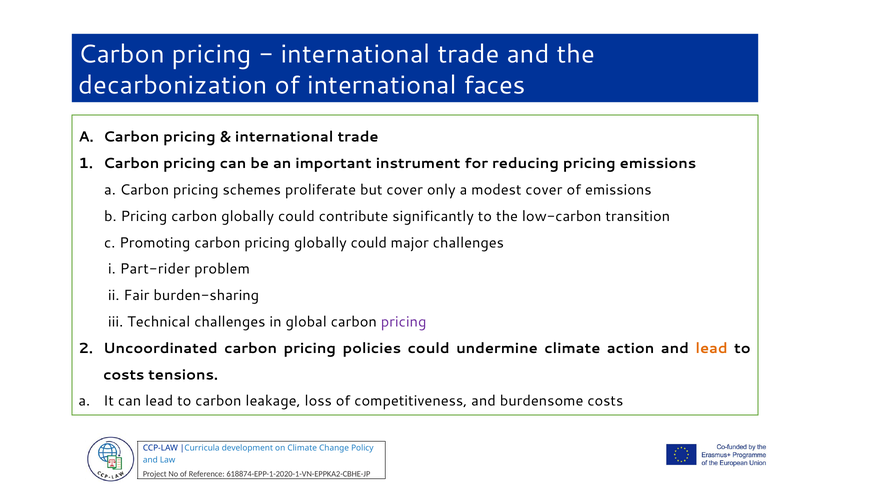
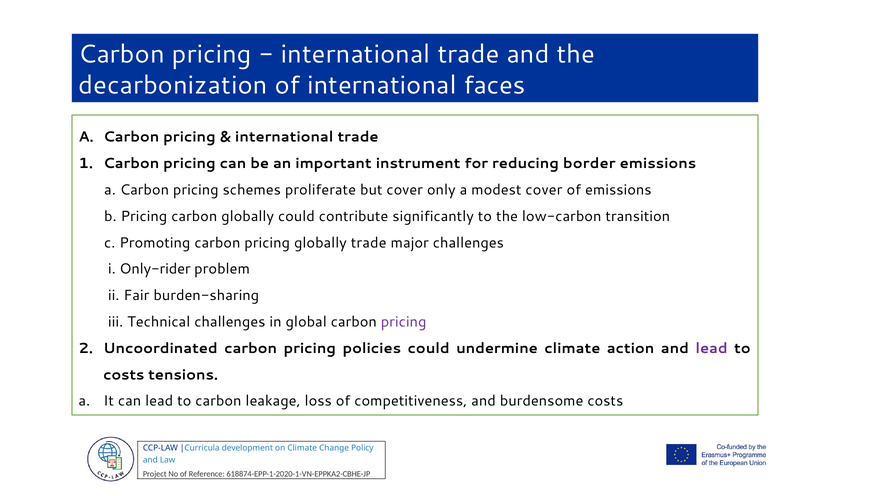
reducing pricing: pricing -> border (589, 164)
pricing globally could: could -> trade (369, 243)
Part-rider: Part-rider -> Only-rider (155, 269)
lead colour: orange -> purple (712, 348)
